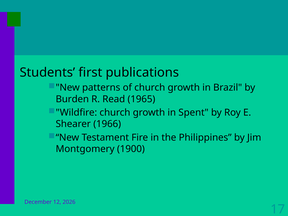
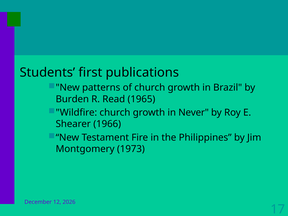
Spent: Spent -> Never (194, 113)
1900: 1900 -> 1973 (131, 149)
